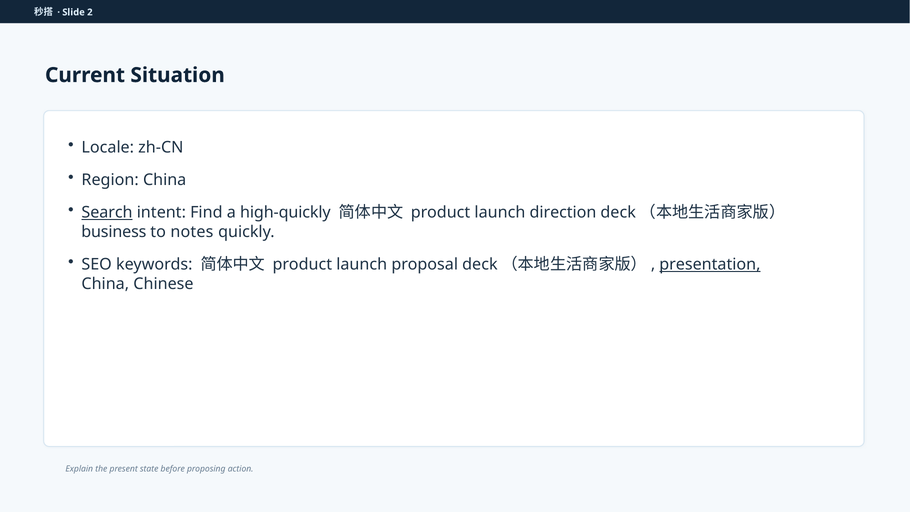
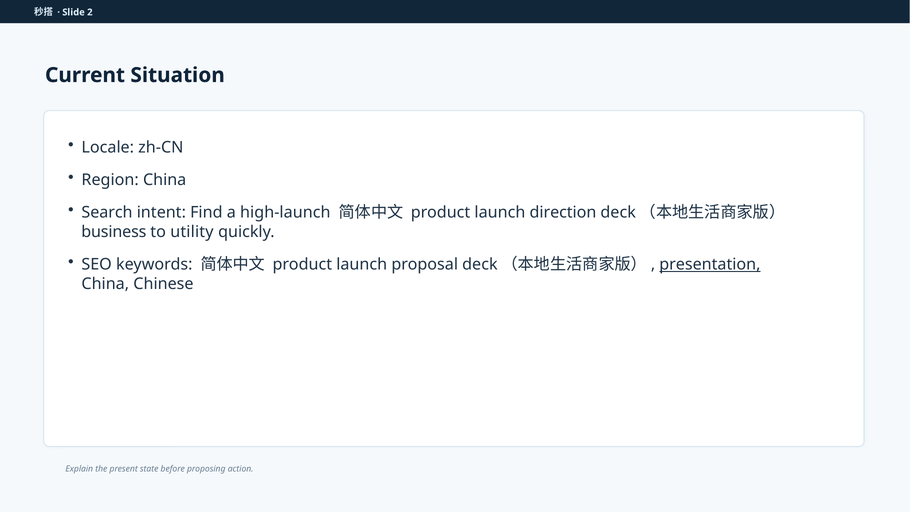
Search underline: present -> none (107, 213)
high-quickly: high-quickly -> high-launch (285, 213)
notes: notes -> utility (192, 232)
